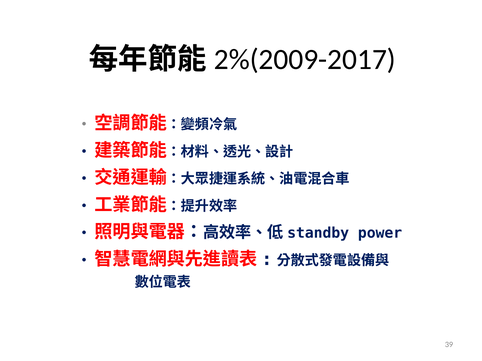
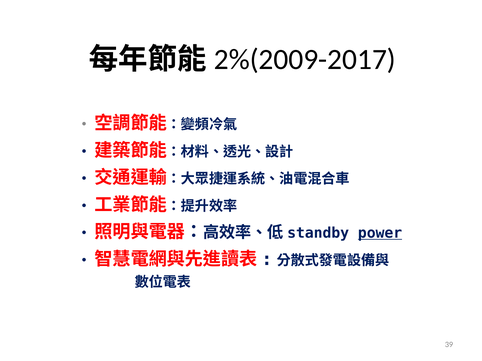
power underline: none -> present (380, 233)
